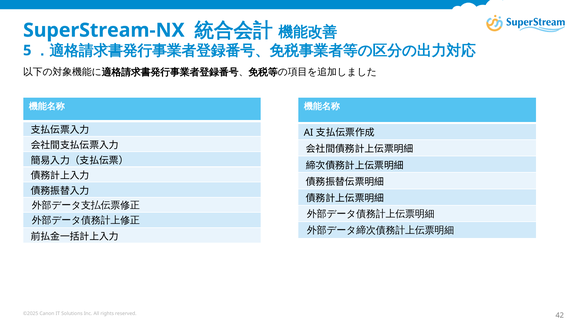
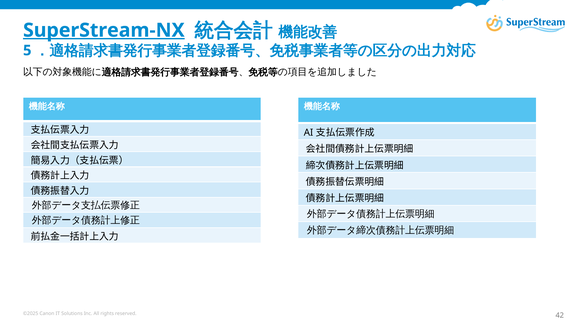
SuperStream-NX underline: none -> present (104, 30)
